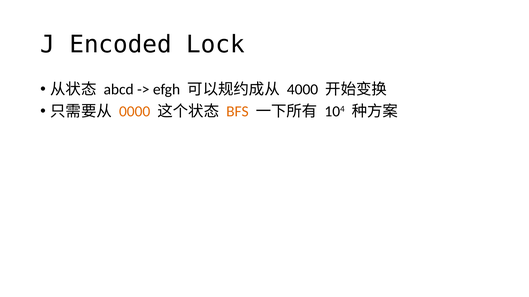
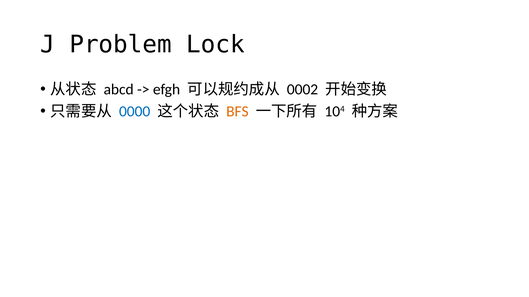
Encoded: Encoded -> Problem (121, 44)
4000: 4000 -> 0002 (303, 89)
0000 colour: orange -> blue (135, 112)
